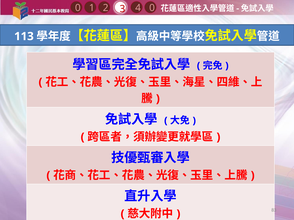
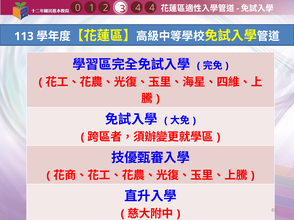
4 0: 0 -> 4 (152, 8)
